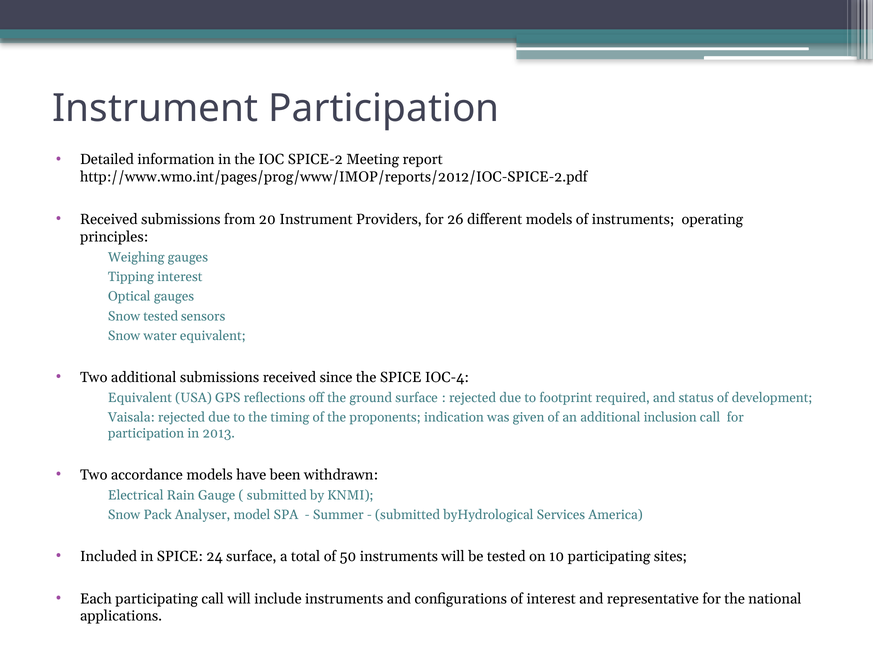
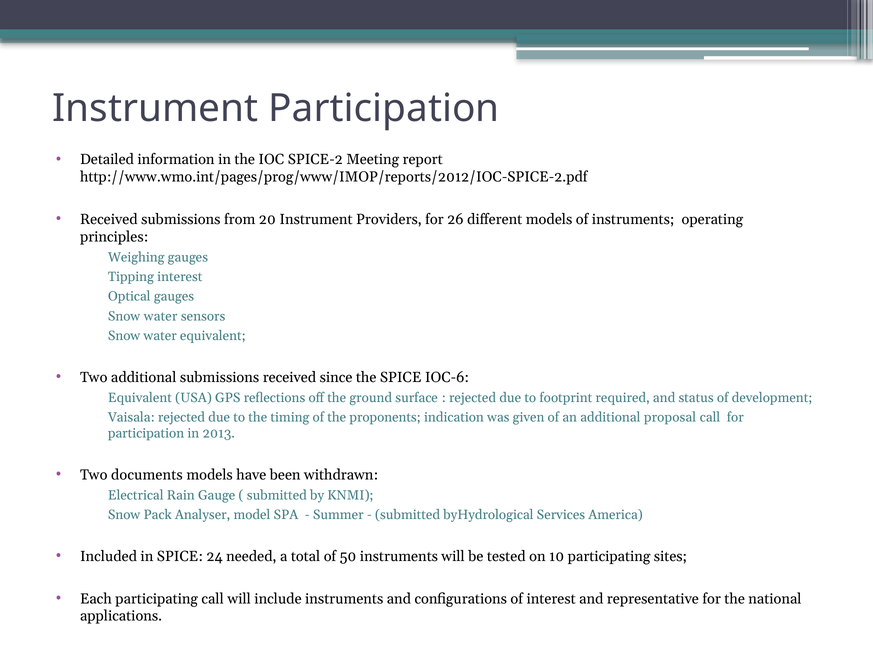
tested: tested -> water (161, 316)
IOC-4: IOC-4 -> IOC-6 (447, 377)
inclusion: inclusion -> proposal (670, 417)
accordance: accordance -> documents (147, 475)
24 surface: surface -> needed (251, 556)
